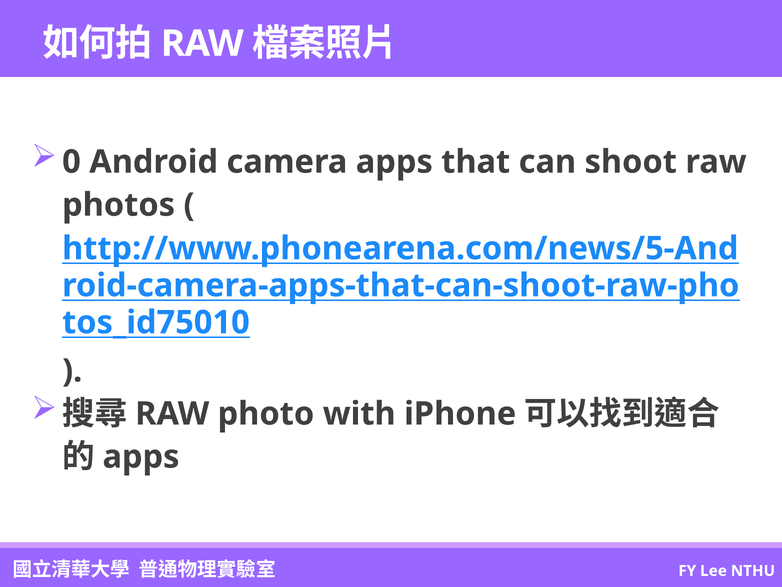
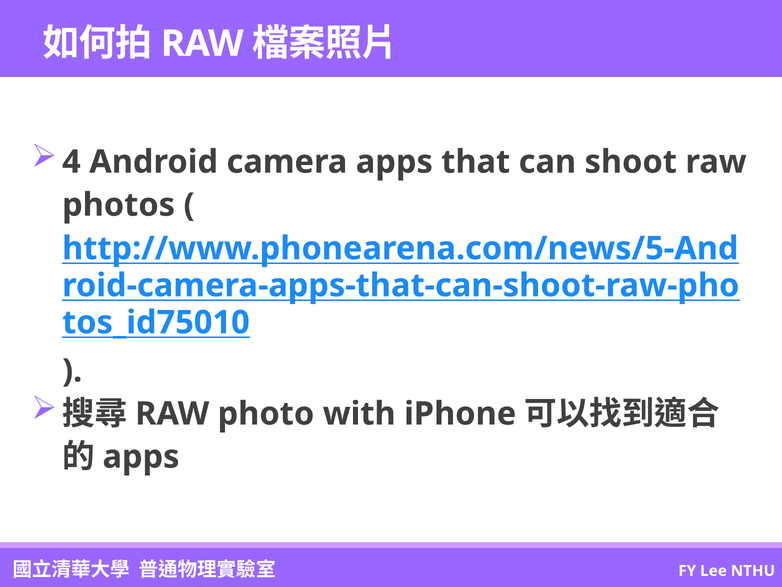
0: 0 -> 4 (71, 162)
